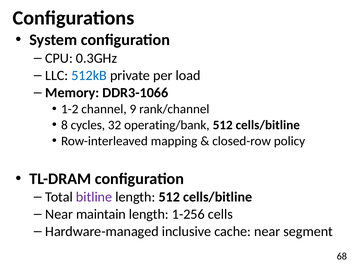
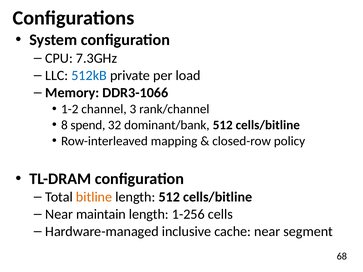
0.3GHz: 0.3GHz -> 7.3GHz (97, 58)
9: 9 -> 3 (133, 109)
cycles: cycles -> spend (88, 125)
operating/bank: operating/bank -> dominant/bank (167, 125)
bitline colour: purple -> orange (94, 197)
